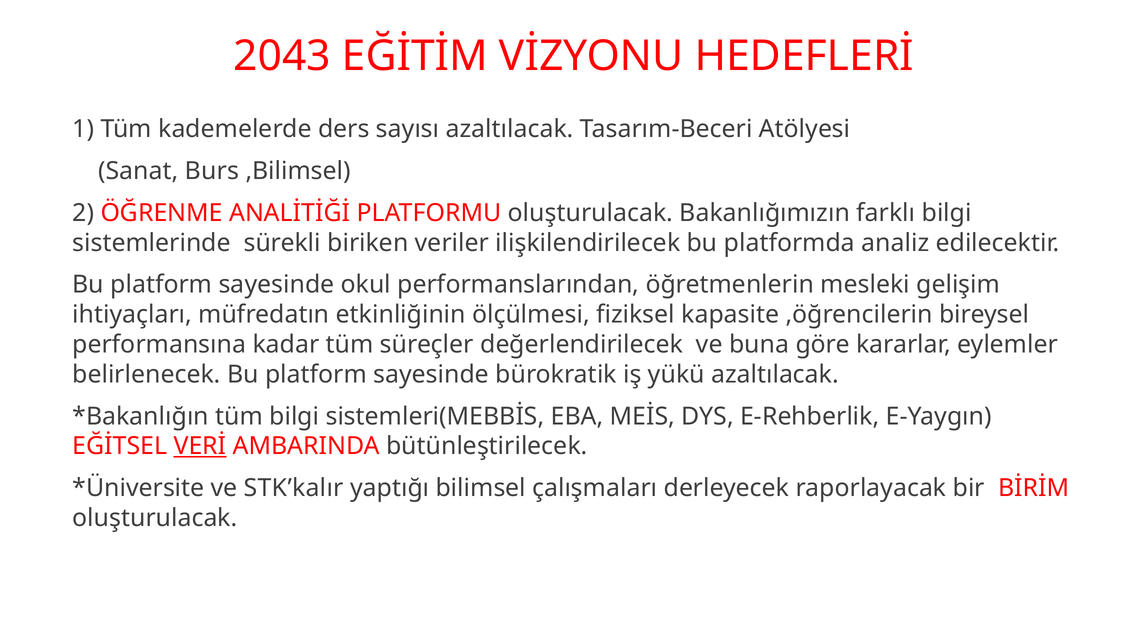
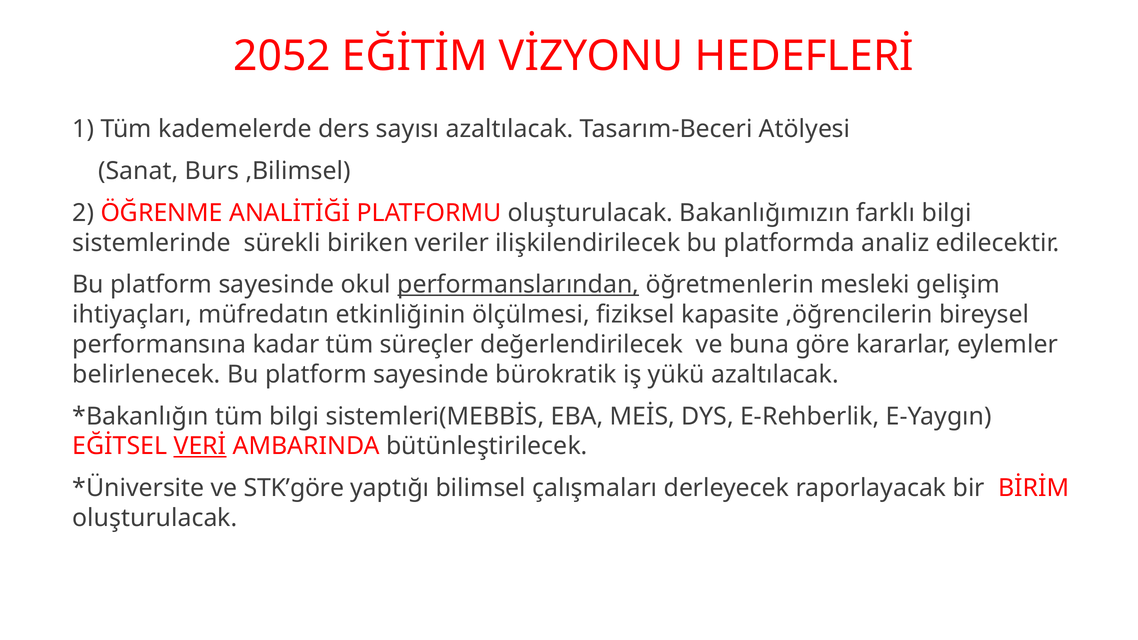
2043: 2043 -> 2052 (282, 56)
performanslarından underline: none -> present (518, 285)
STK’kalır: STK’kalır -> STK’göre (294, 488)
